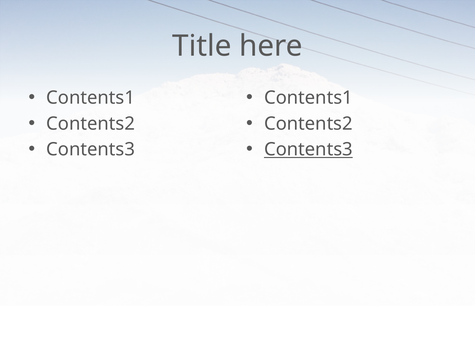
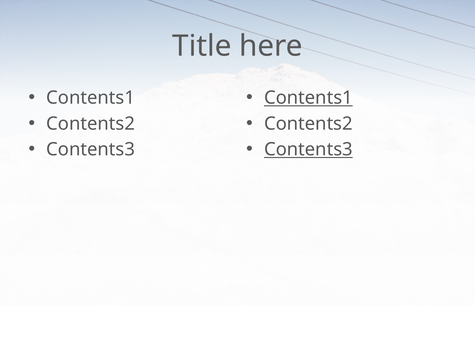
Contents1 underline: none -> present (308, 98)
